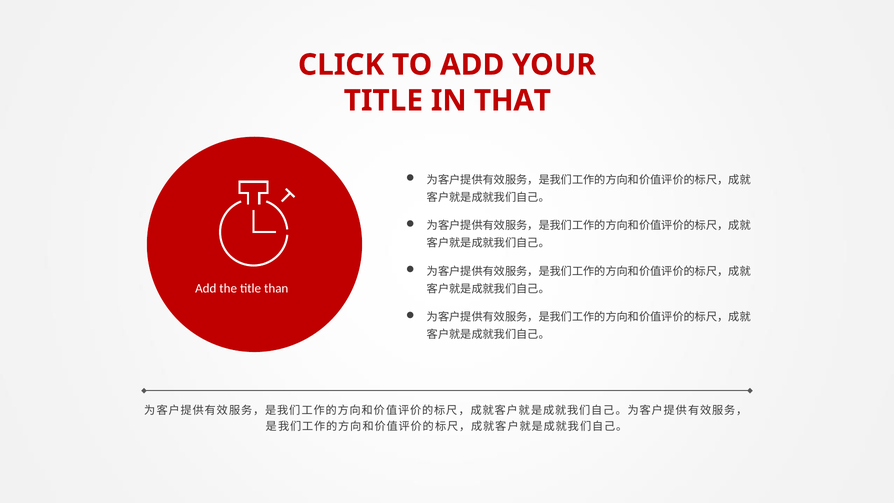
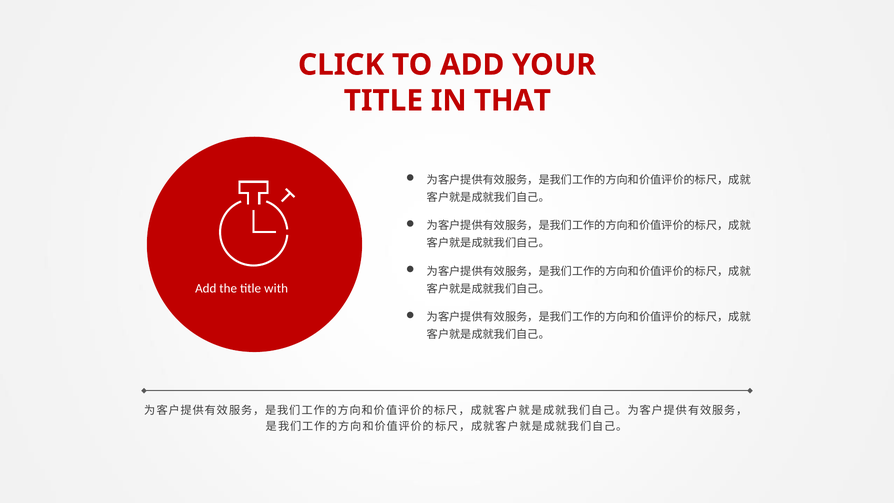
than: than -> with (276, 288)
